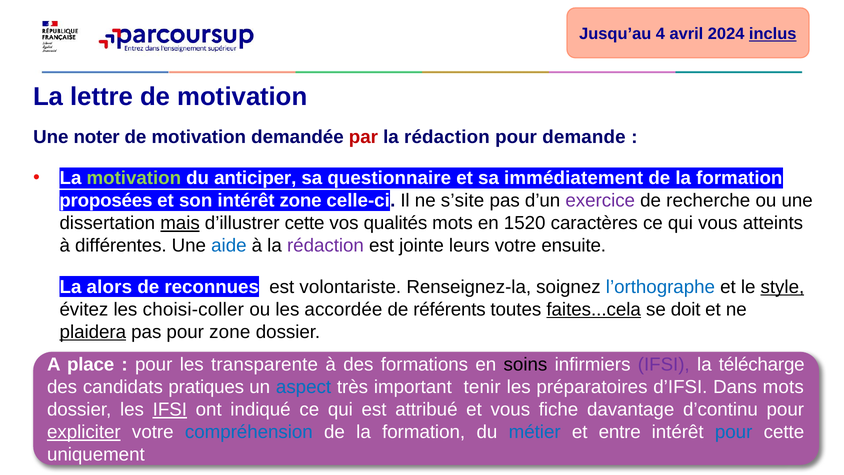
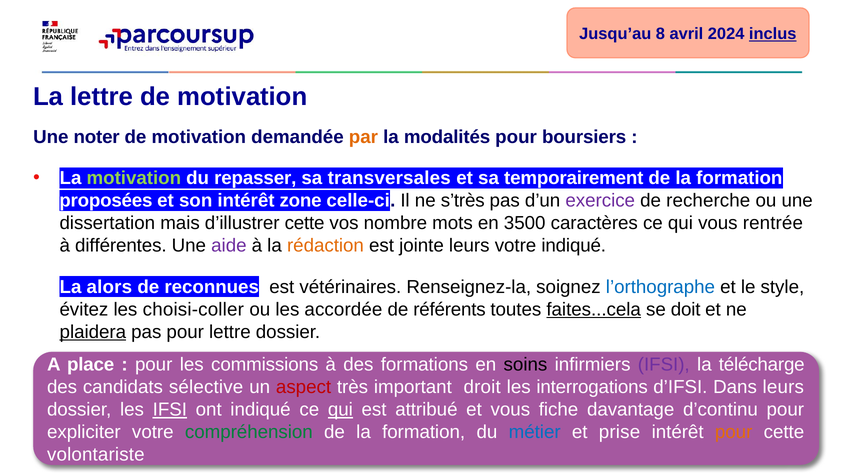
4: 4 -> 8 (660, 34)
par colour: red -> orange (363, 137)
rédaction: rédaction -> modalités (447, 137)
demande: demande -> boursiers (584, 137)
anticiper: anticiper -> repasser (255, 178)
questionnaire: questionnaire -> transversales (389, 178)
immédiatement: immédiatement -> temporairement (574, 178)
s’site: s’site -> s’très (463, 201)
mais underline: present -> none (180, 223)
qualités: qualités -> nombre (395, 223)
1520: 1520 -> 3500 (525, 223)
atteints: atteints -> rentrée (773, 223)
aide colour: blue -> purple (229, 246)
rédaction colour: purple -> orange (325, 246)
votre ensuite: ensuite -> indiqué (574, 246)
volontariste: volontariste -> vétérinaires (350, 287)
style underline: present -> none (782, 287)
pour zone: zone -> lettre (230, 332)
transparente: transparente -> commissions (265, 364)
pratiques: pratiques -> sélective (206, 387)
aspect colour: blue -> red (304, 387)
tenir: tenir -> droit (482, 387)
préparatoires: préparatoires -> interrogations (592, 387)
Dans mots: mots -> leurs (783, 387)
qui underline: none -> present (340, 409)
expliciter underline: present -> none (84, 432)
compréhension colour: blue -> green (249, 432)
entre: entre -> prise (620, 432)
pour colour: blue -> orange (734, 432)
uniquement: uniquement -> volontariste (96, 454)
